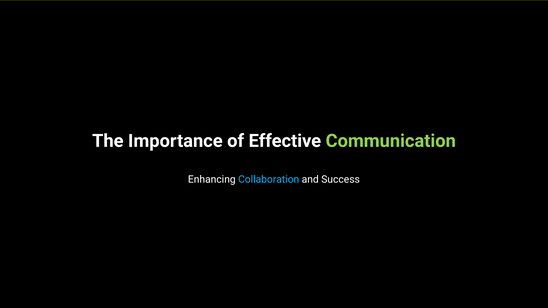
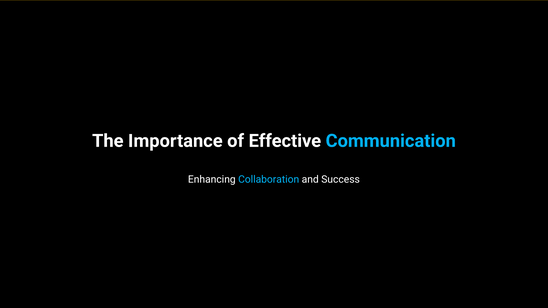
Communication colour: light green -> light blue (391, 141)
